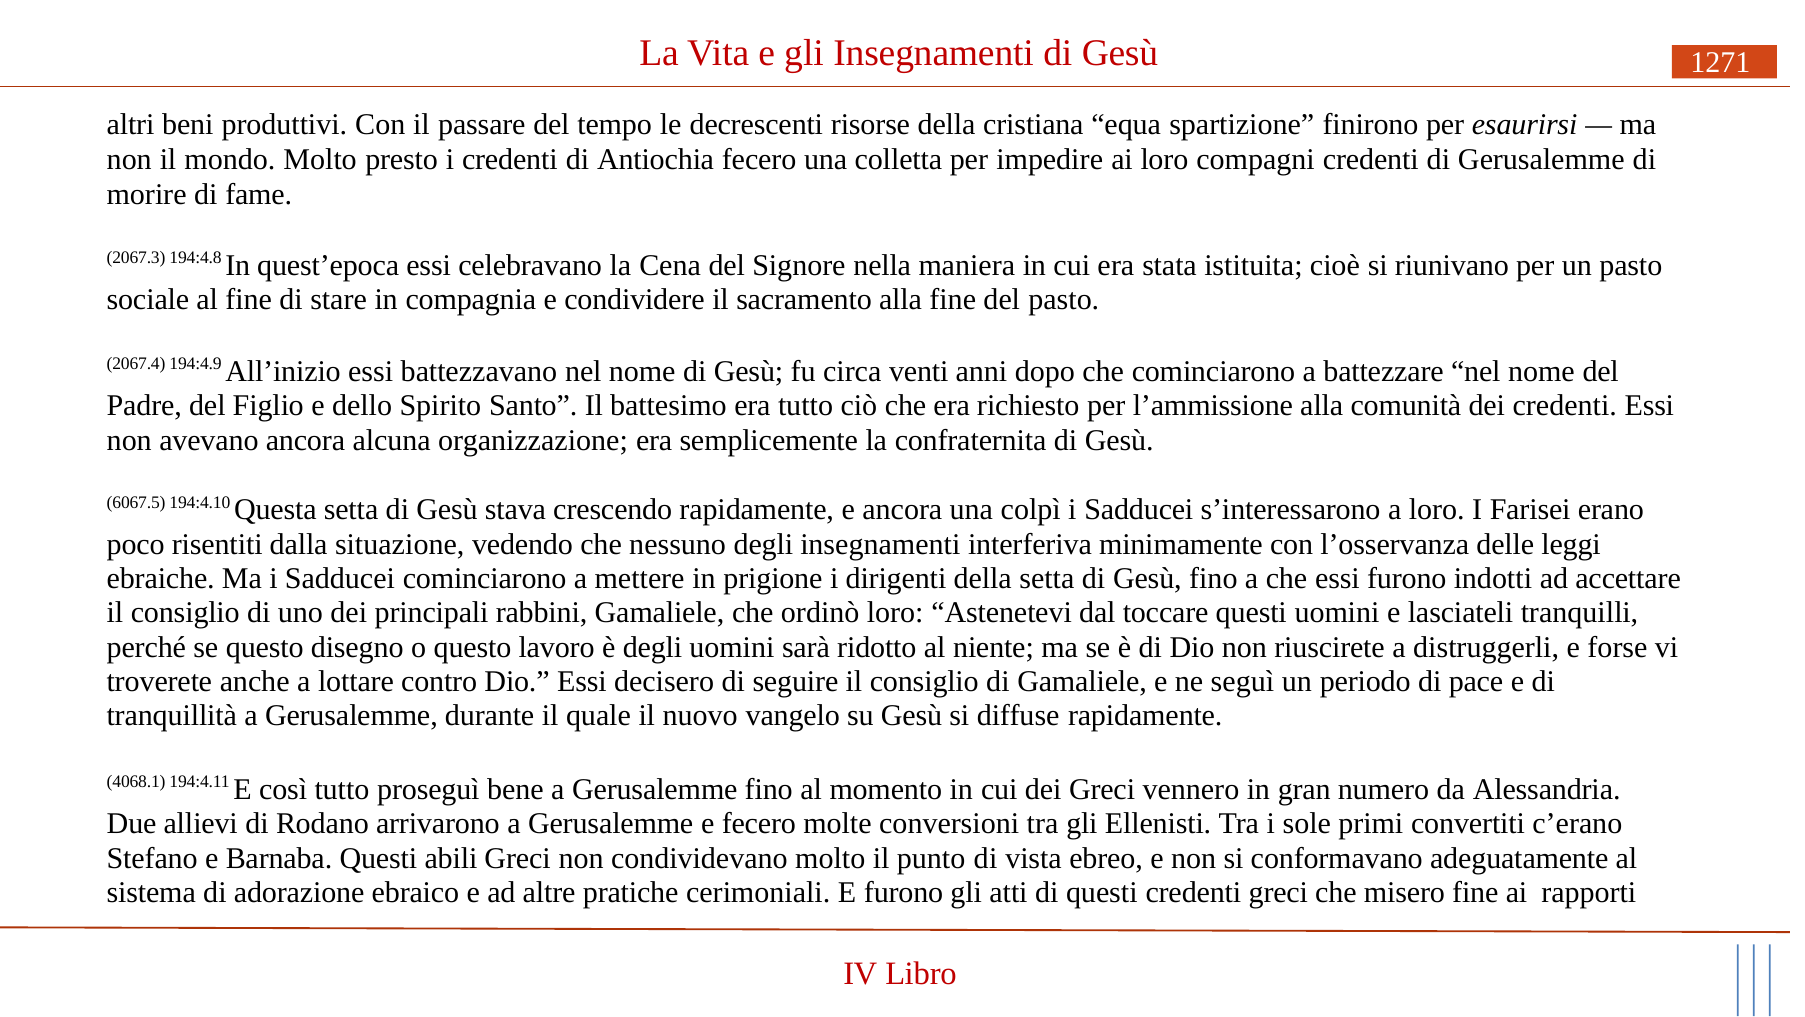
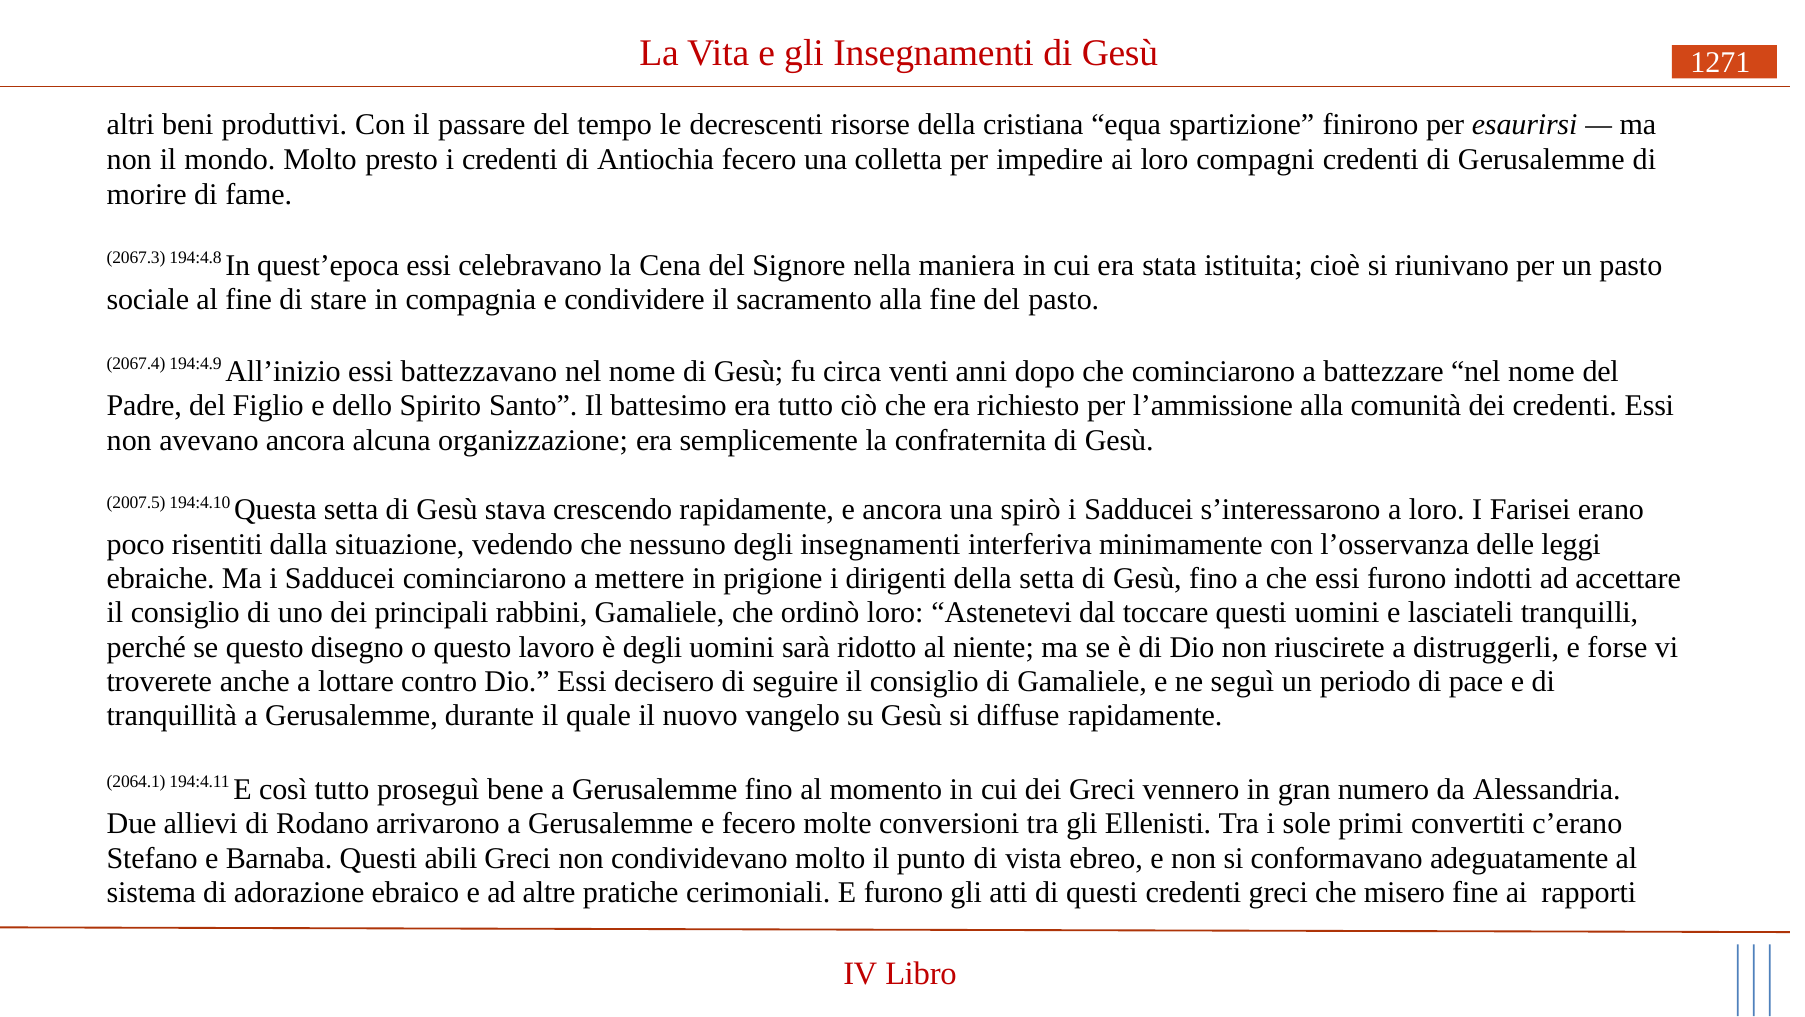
6067.5: 6067.5 -> 2007.5 (136, 502)
colpì: colpì -> spirò (1031, 510)
4068.1: 4068.1 -> 2064.1 (136, 781)
